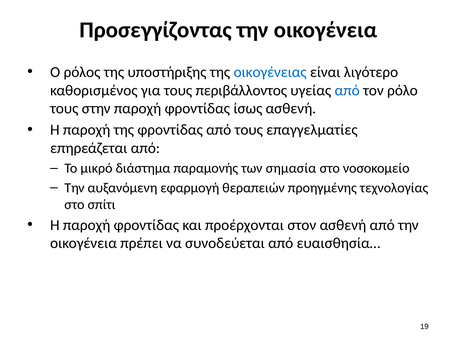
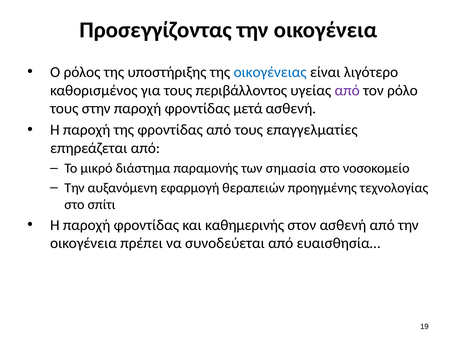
από colour: blue -> purple (347, 90)
ίσως: ίσως -> μετά (248, 109)
προέρχονται: προέρχονται -> καθημερινής (245, 225)
